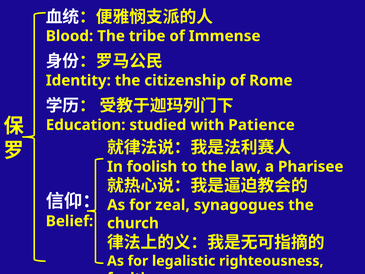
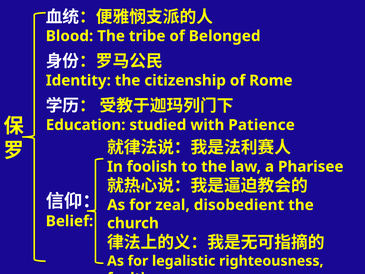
Immense: Immense -> Belonged (225, 36)
synagogues: synagogues -> disobedient (239, 205)
